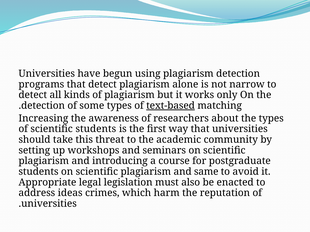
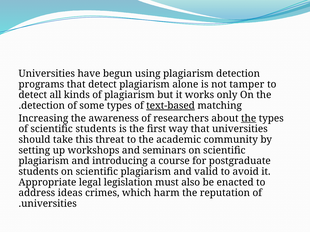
narrow: narrow -> tamper (247, 84)
the underline: none -> present (249, 119)
same: same -> valid (206, 172)
